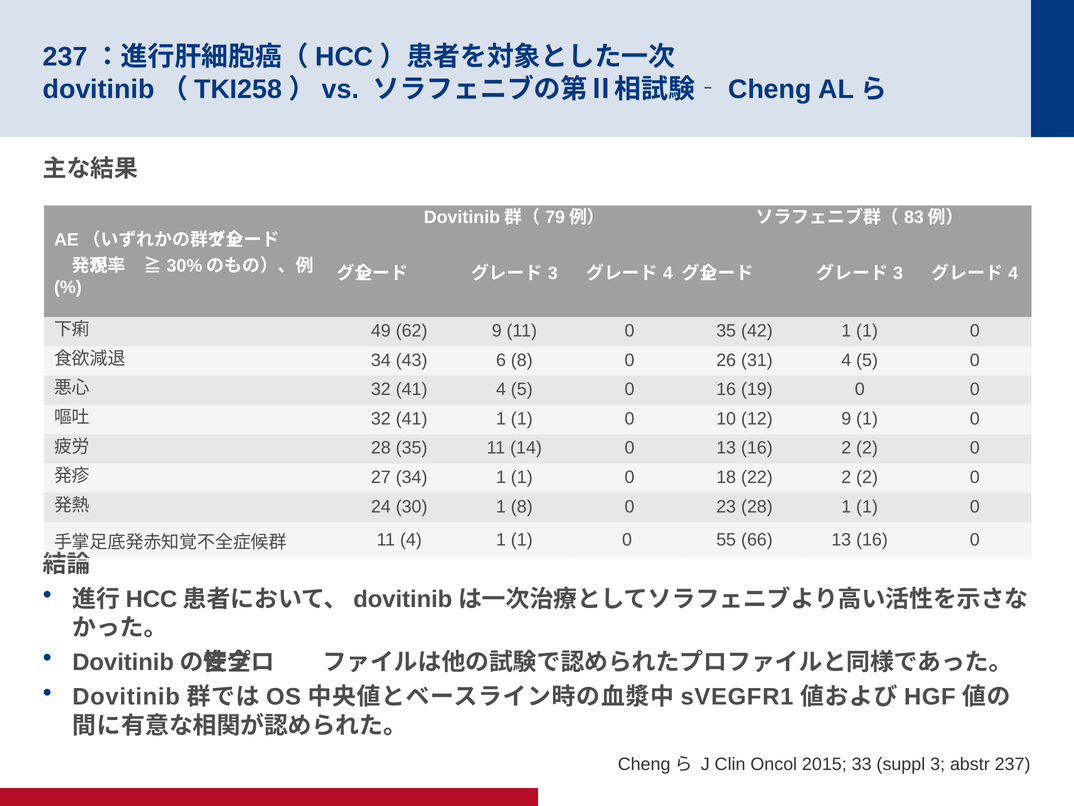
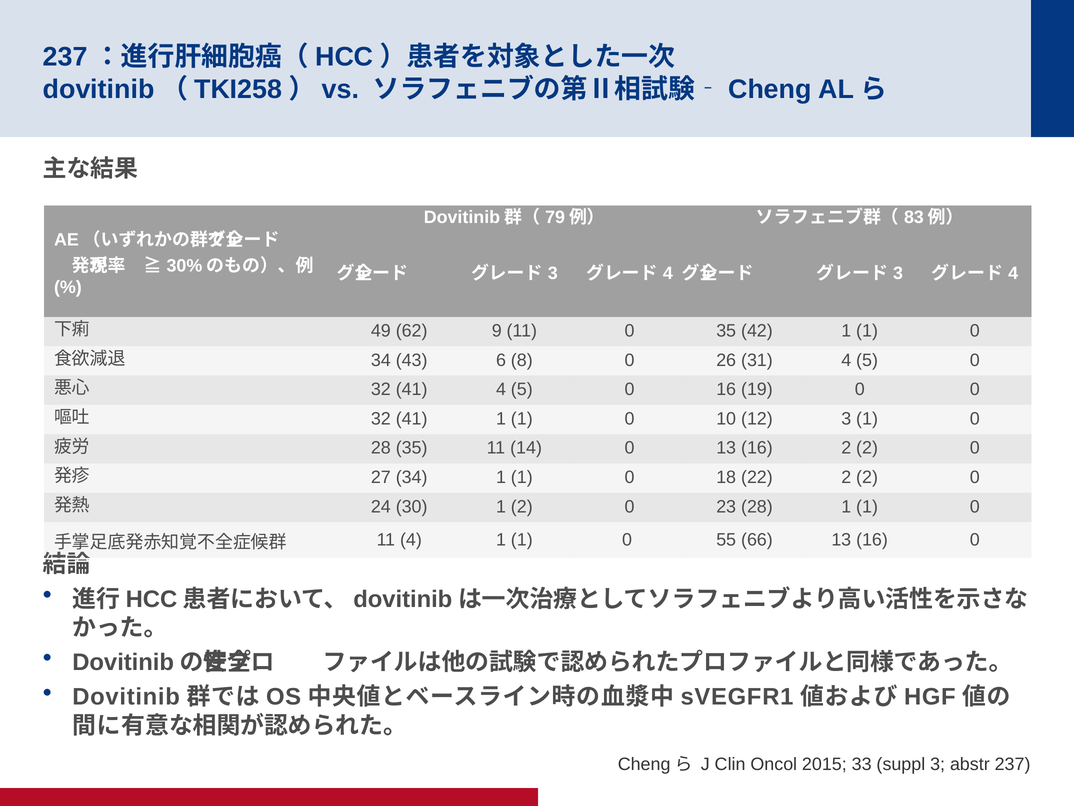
12 9: 9 -> 3 (846, 418)
1 8: 8 -> 2 (522, 506)
